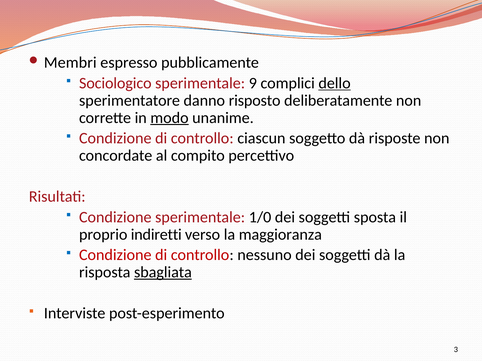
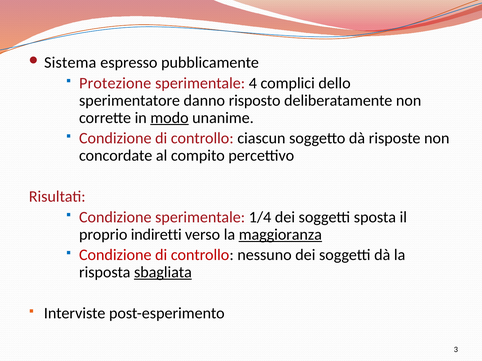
Membri: Membri -> Sistema (70, 63)
Sociologico: Sociologico -> Protezione (115, 83)
9: 9 -> 4 (253, 83)
dello underline: present -> none (335, 83)
1/0: 1/0 -> 1/4 (260, 217)
maggioranza underline: none -> present (280, 235)
